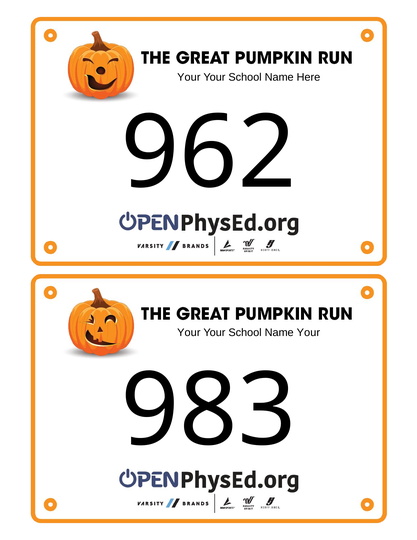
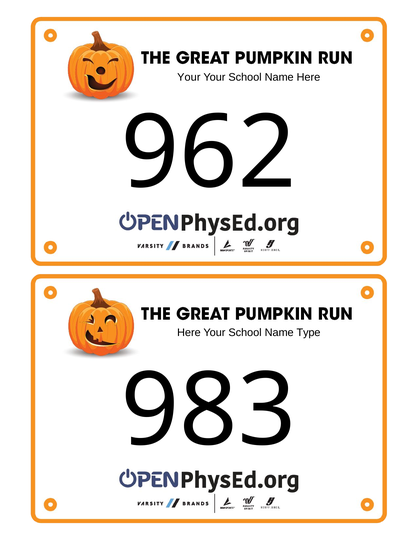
Your: Your -> Here (189, 332)
Name Your: Your -> Type (308, 332)
